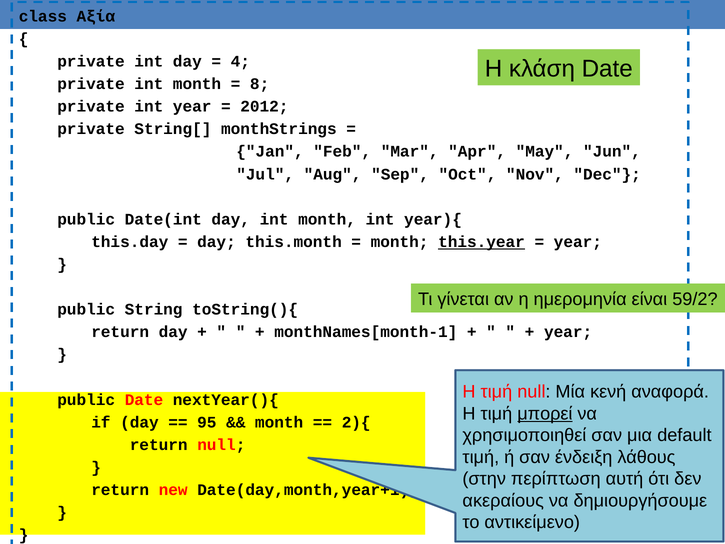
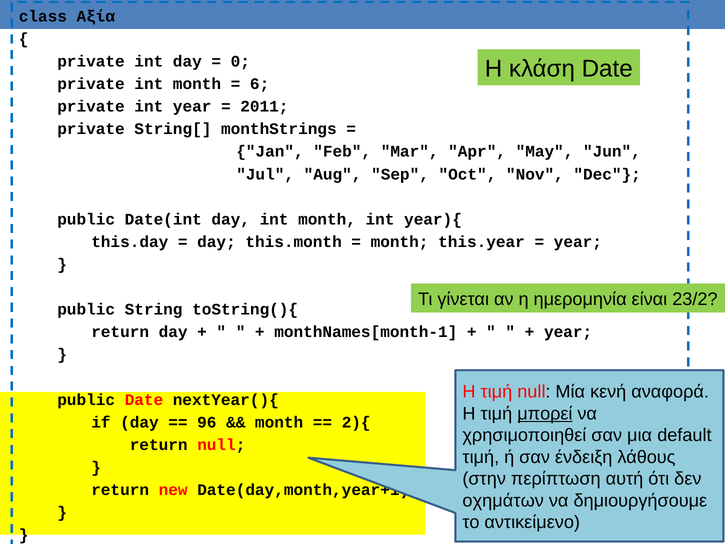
4: 4 -> 0 (240, 61)
8: 8 -> 6 (260, 84)
2012: 2012 -> 2011 (264, 106)
this.year underline: present -> none (482, 242)
59/2: 59/2 -> 23/2 (695, 299)
95: 95 -> 96 (207, 422)
ακεραίους: ακεραίους -> οχημάτων (503, 500)
